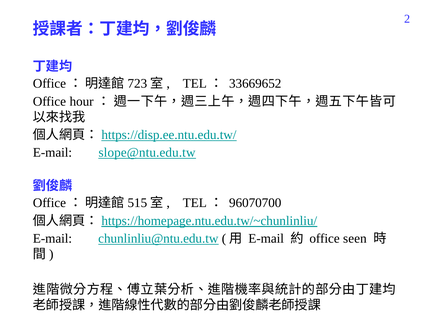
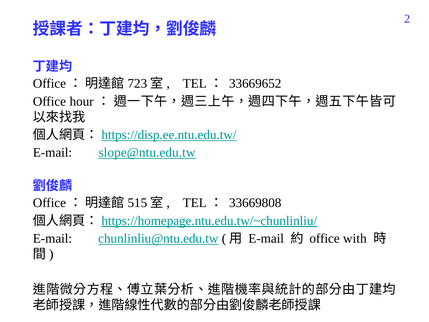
96070700: 96070700 -> 33669808 (255, 203)
seen: seen -> with (355, 238)
